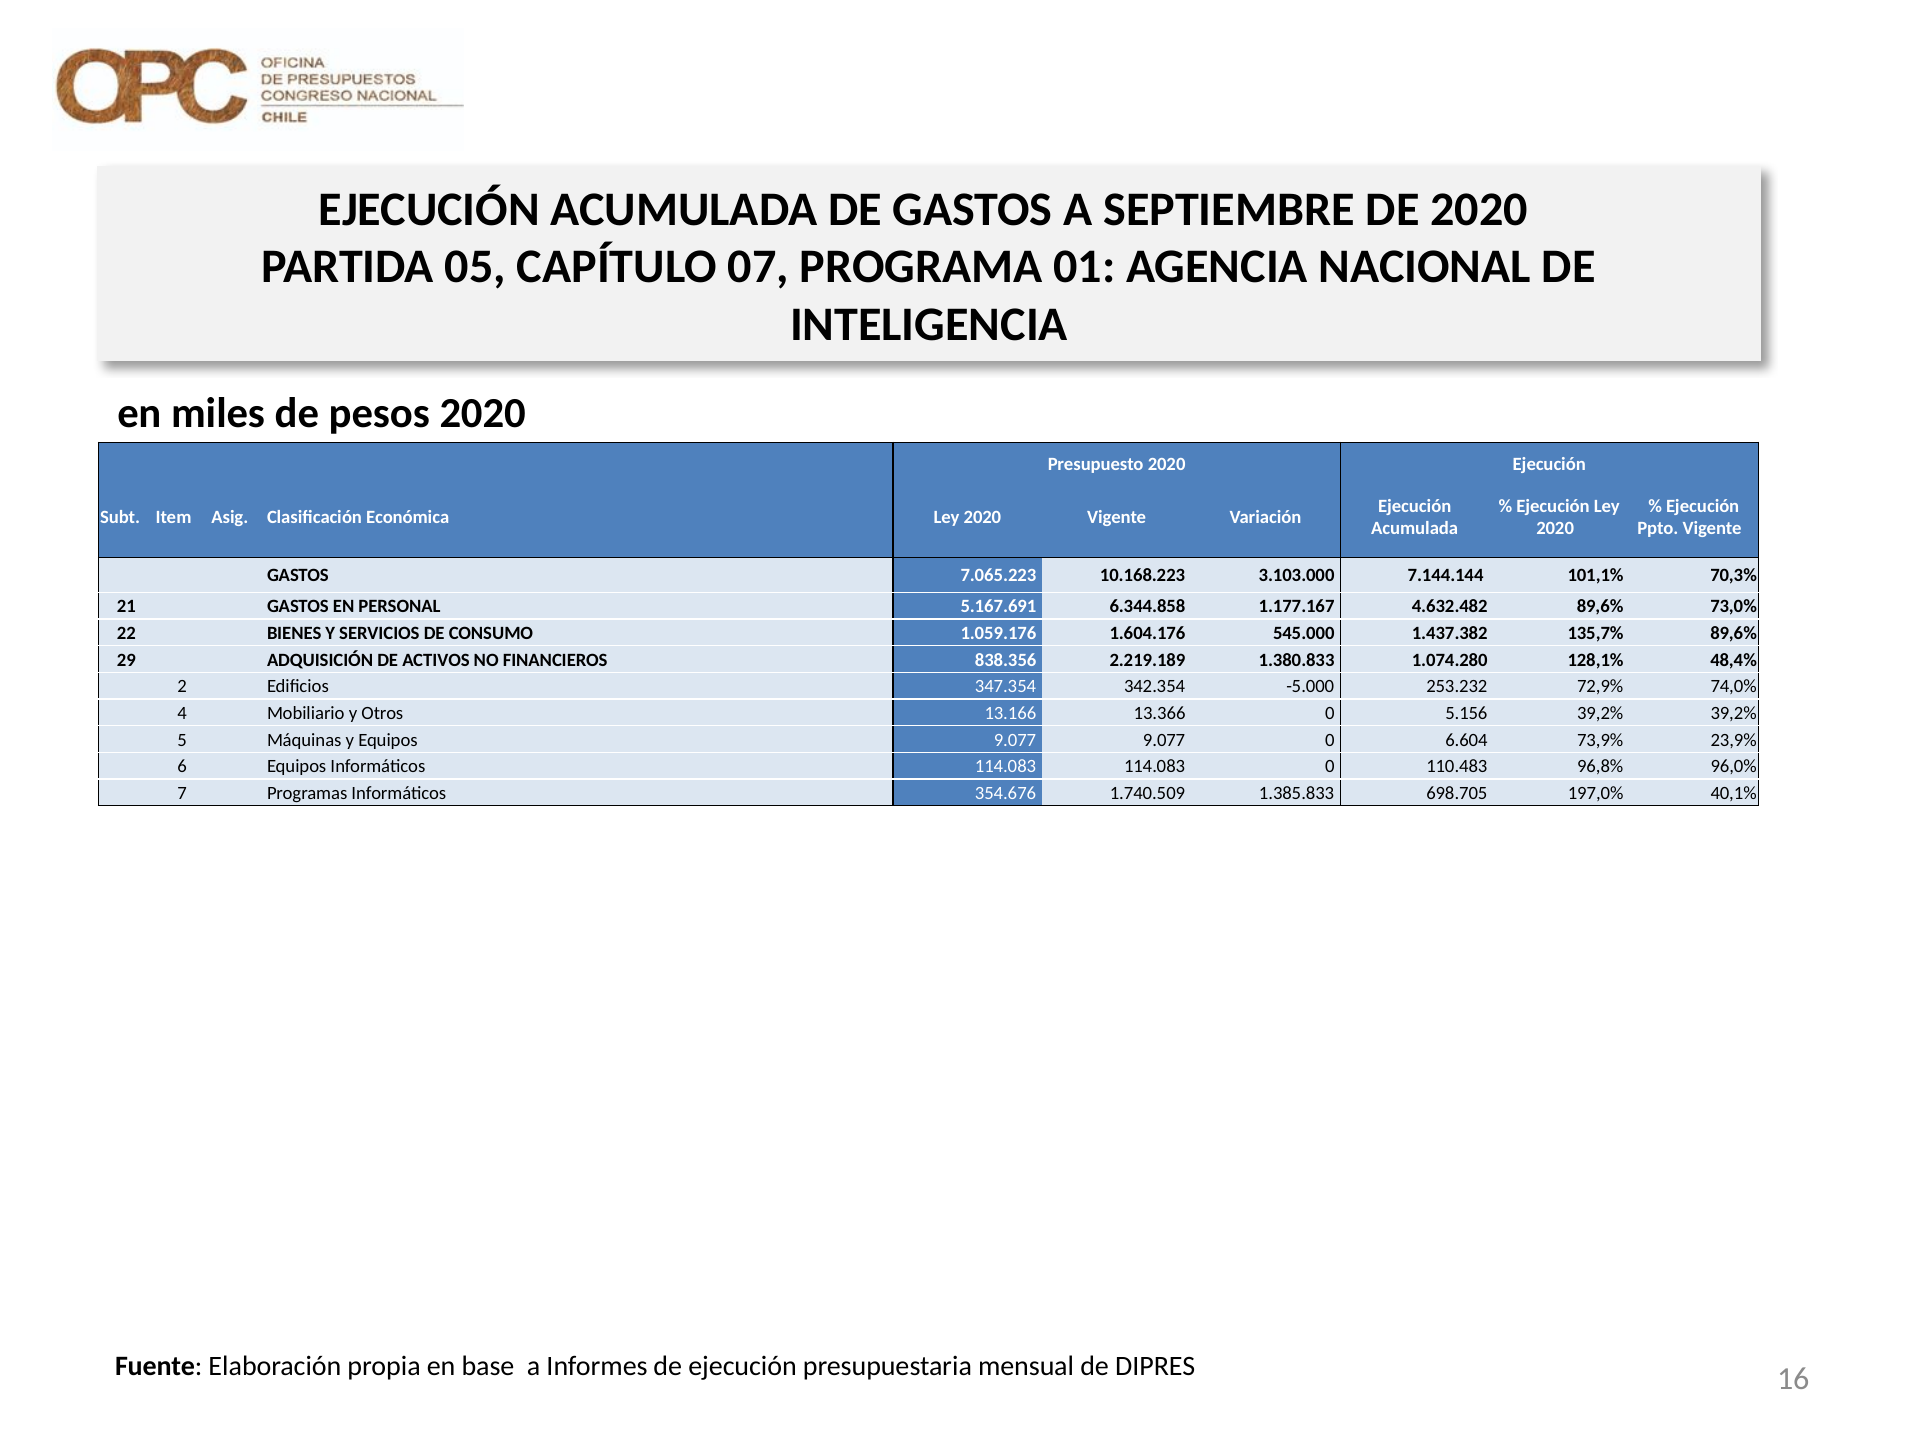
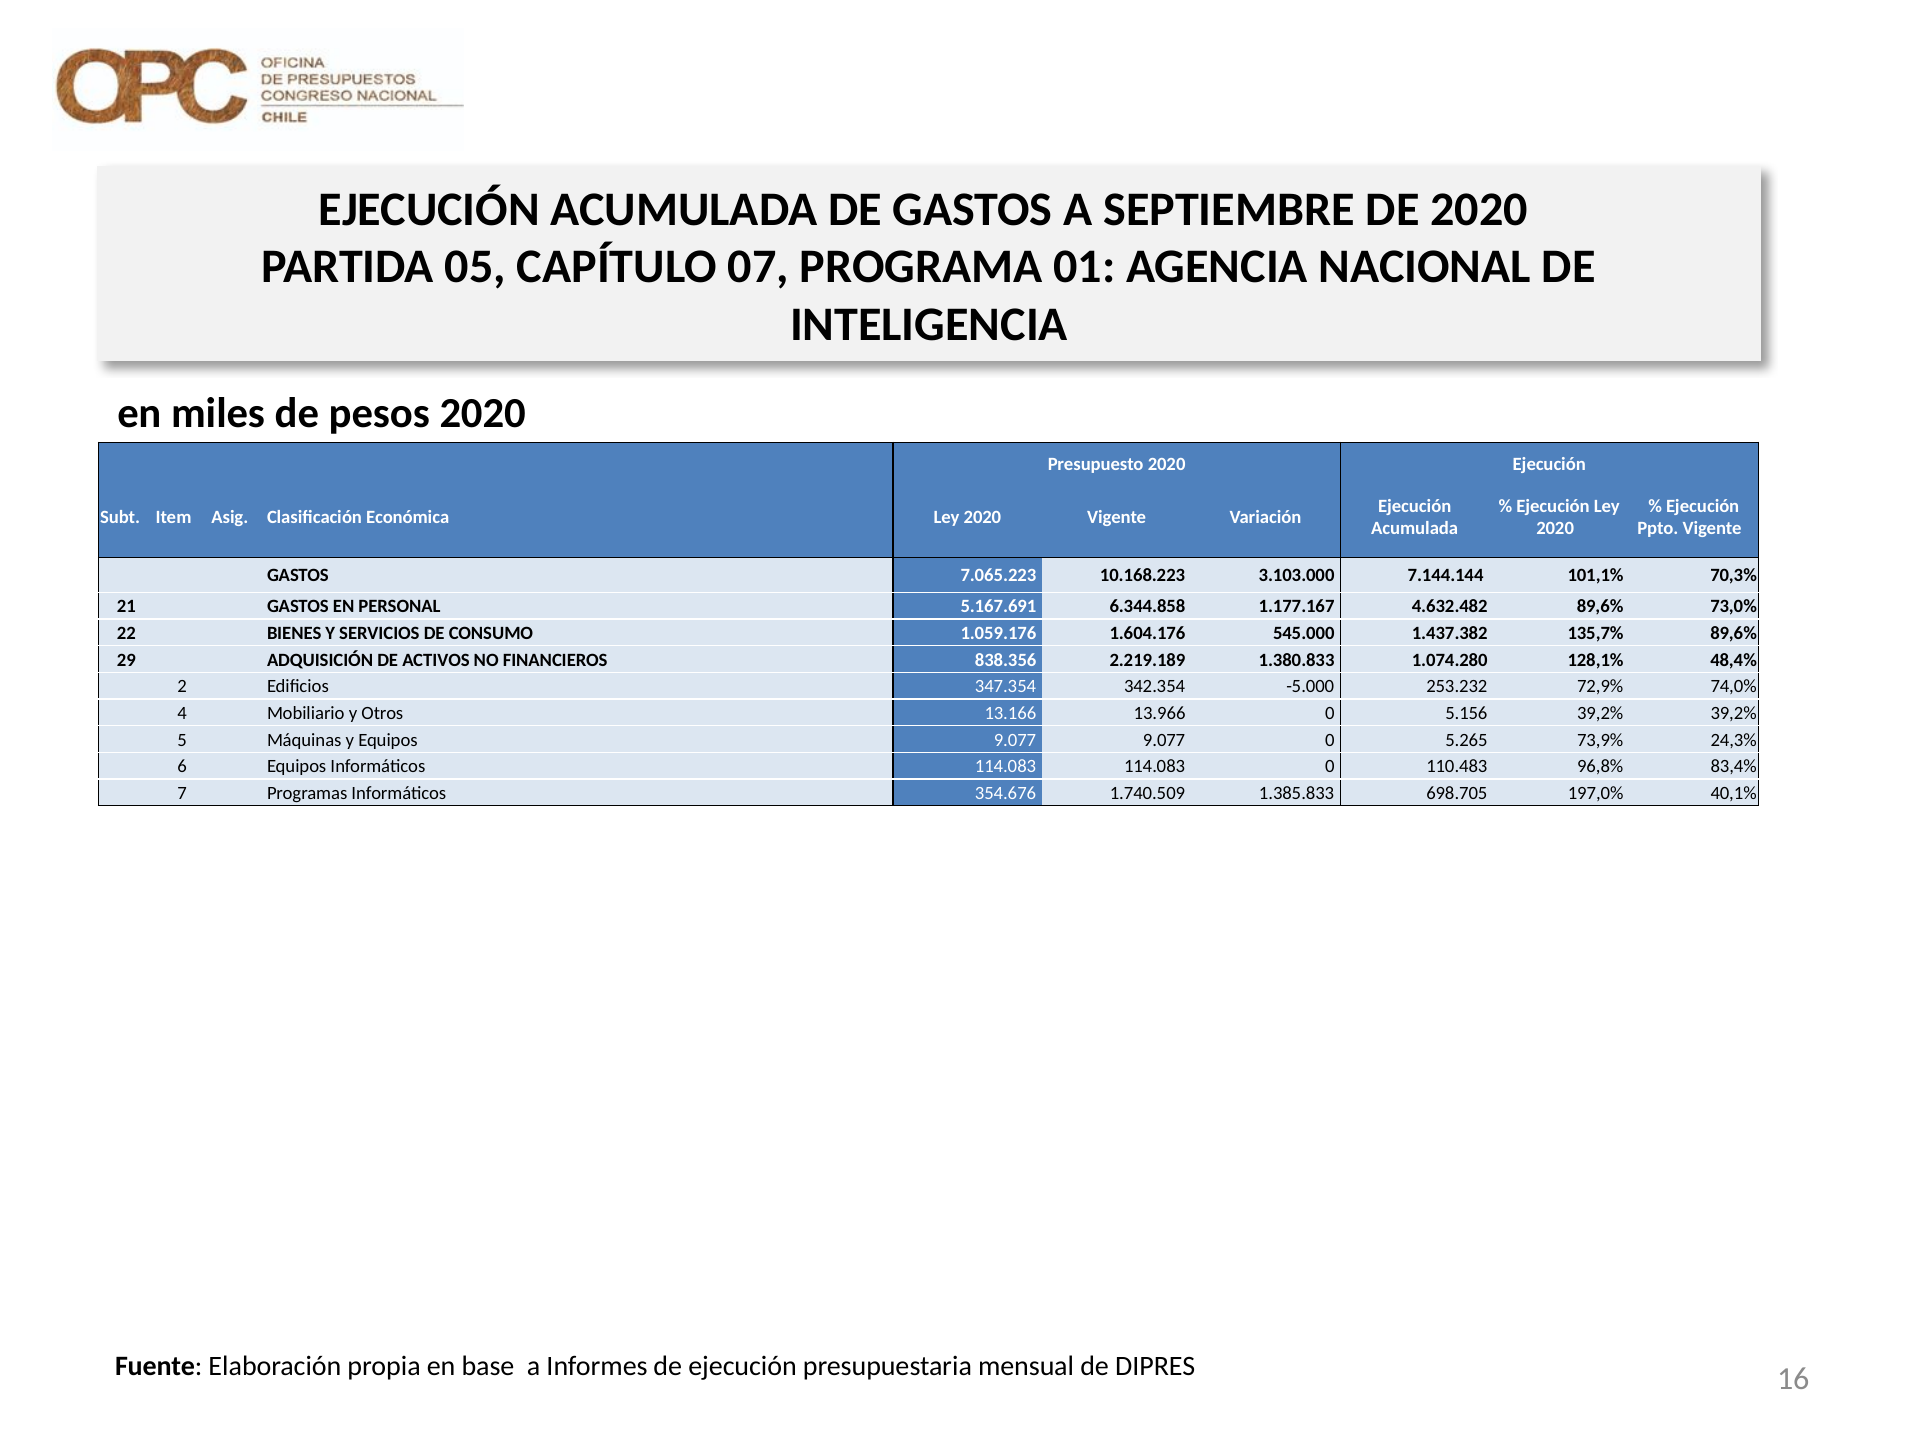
13.366: 13.366 -> 13.966 (1160, 713)
6.604: 6.604 -> 5.265 (1466, 740)
23,9%: 23,9% -> 24,3% (1734, 740)
96,0%: 96,0% -> 83,4% (1734, 766)
